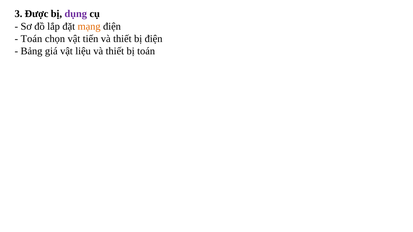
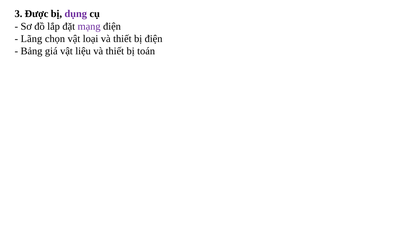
mạng colour: orange -> purple (89, 26)
Toán: Toán -> Lãng (31, 39)
tiến: tiến -> loại (91, 39)
